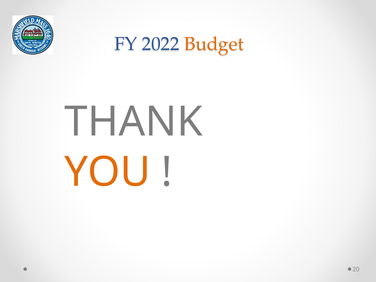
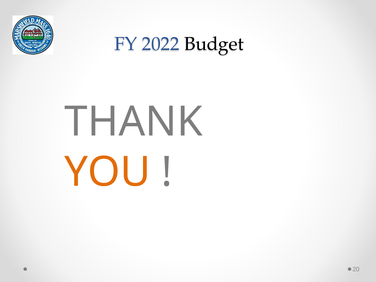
Budget colour: orange -> black (214, 44)
